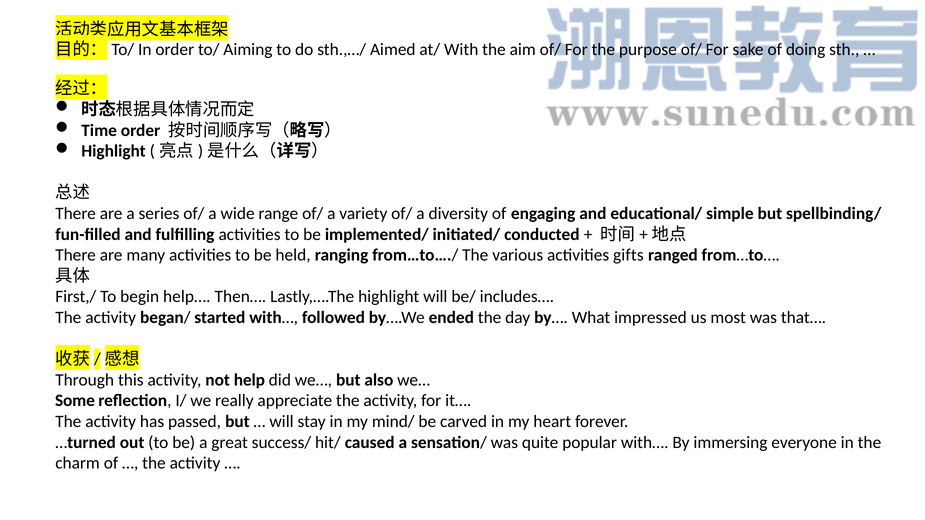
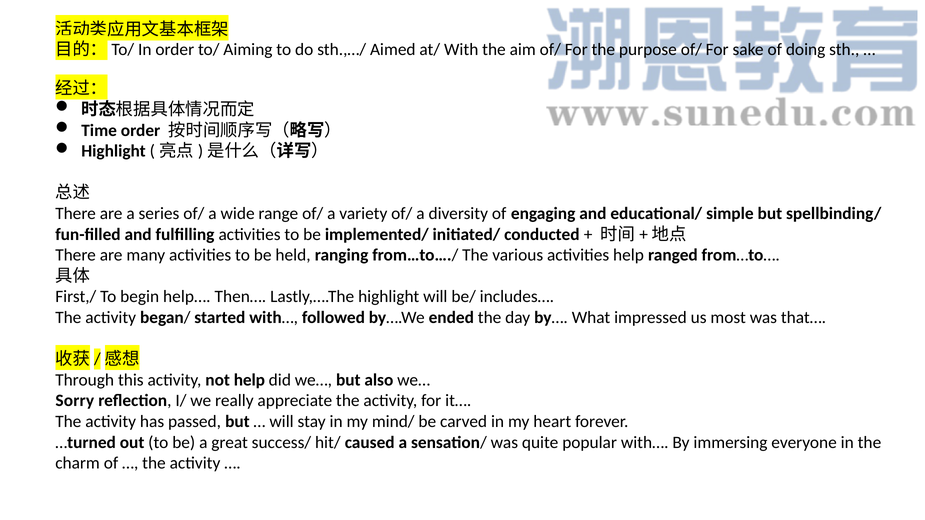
activities gifts: gifts -> help (628, 255)
Some: Some -> Sorry (75, 401)
